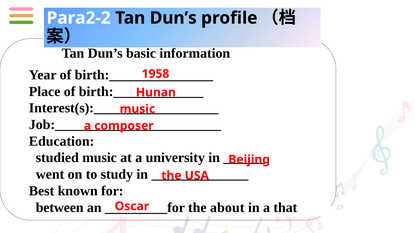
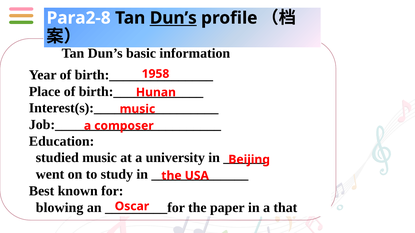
Para2-2: Para2-2 -> Para2-8 (79, 18)
Dun’s underline: none -> present (173, 18)
between: between -> blowing (60, 208)
about: about -> paper (227, 208)
